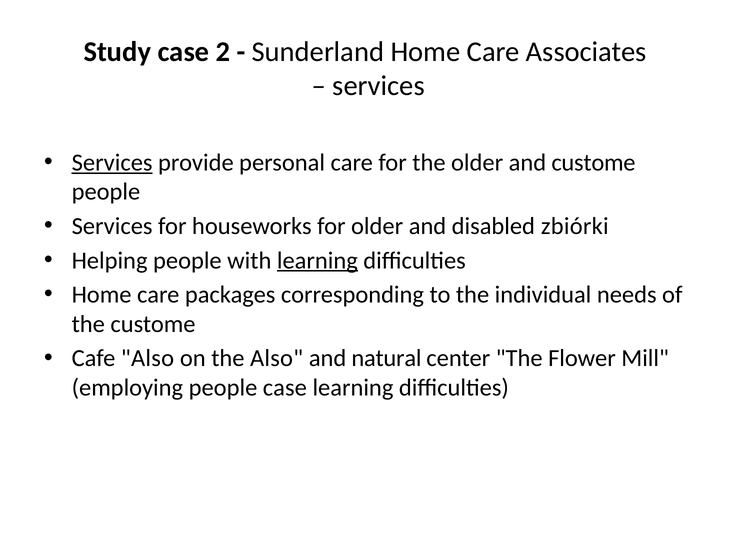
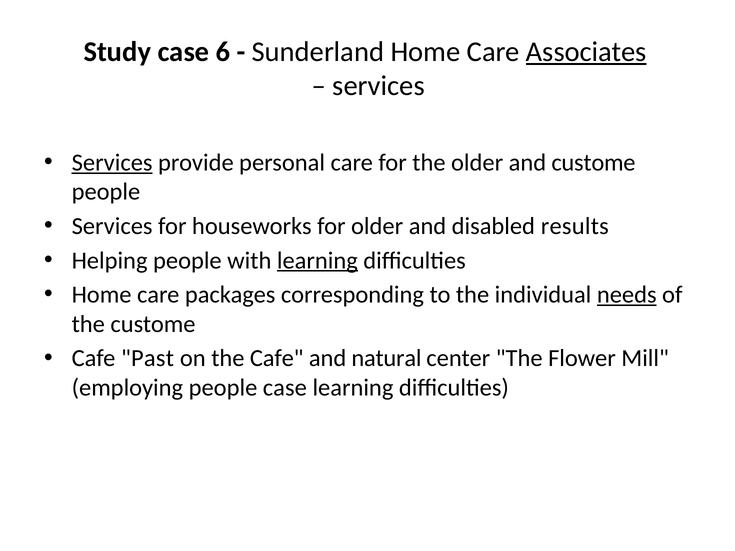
2: 2 -> 6 (223, 52)
Associates underline: none -> present (586, 52)
zbiórki: zbiórki -> results (575, 226)
needs underline: none -> present (627, 295)
Cafe Also: Also -> Past (148, 359)
the Also: Also -> Cafe (277, 359)
